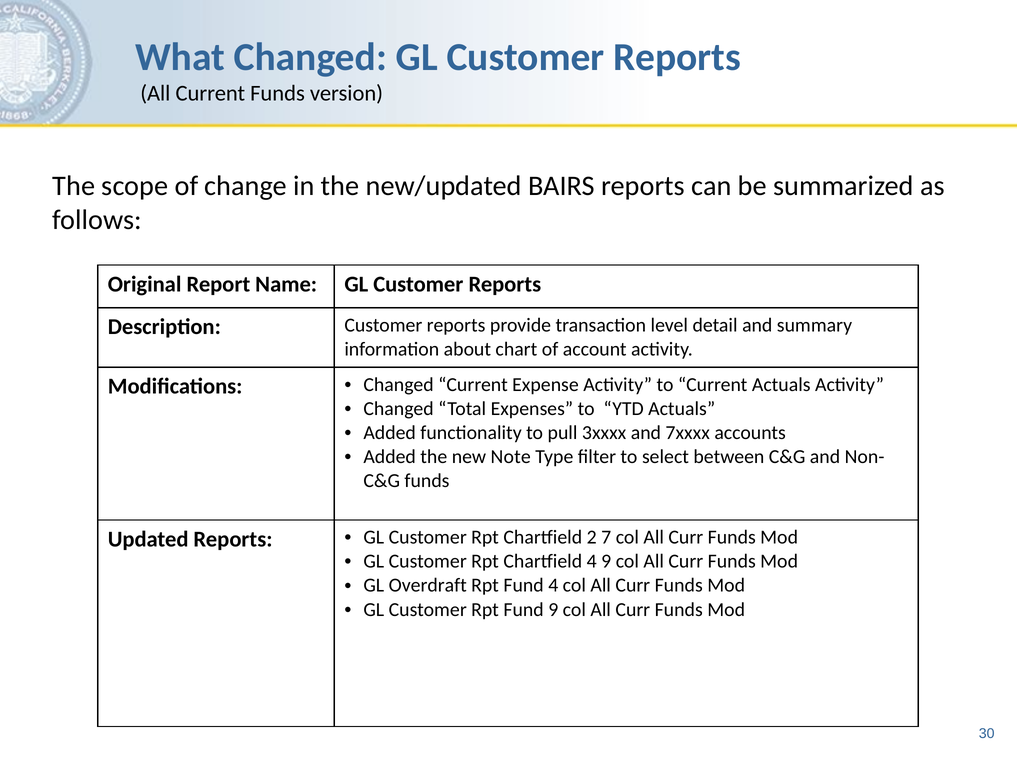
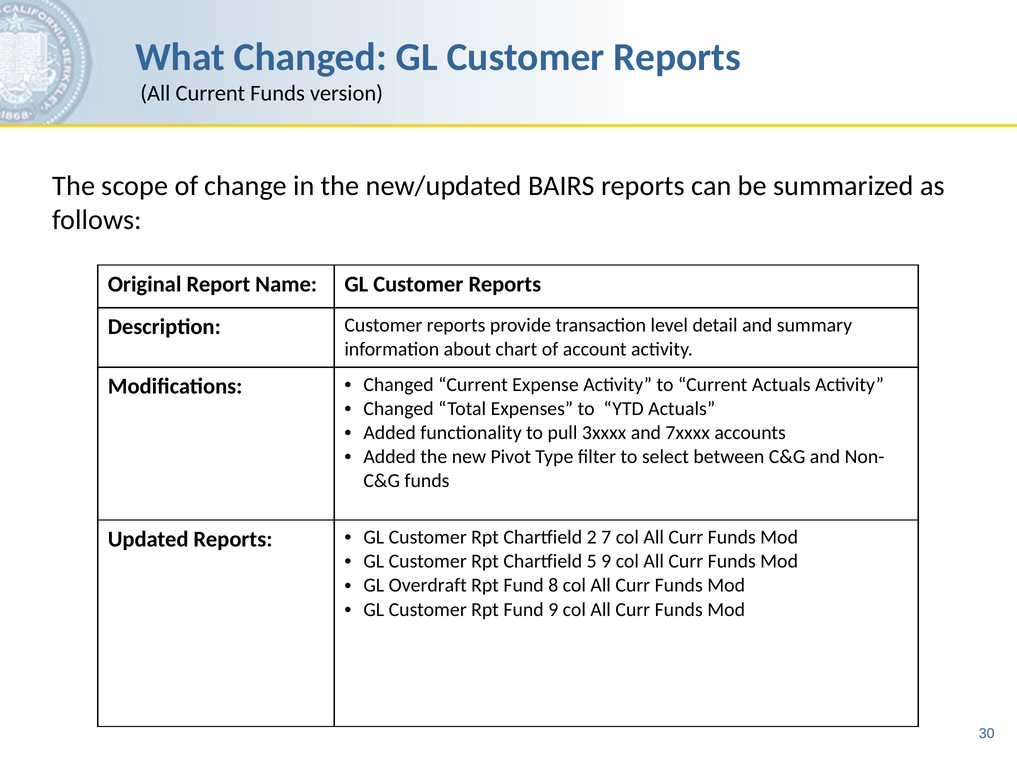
Note: Note -> Pivot (511, 457)
Chartfield 4: 4 -> 5 (592, 561)
Fund 4: 4 -> 8 (553, 585)
